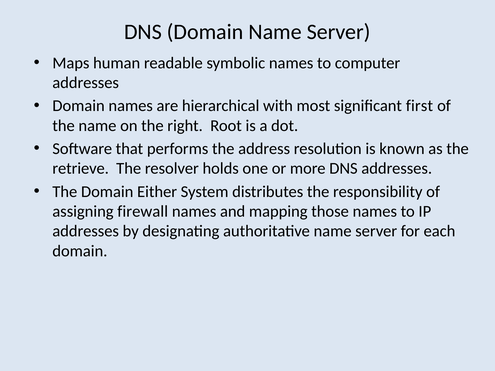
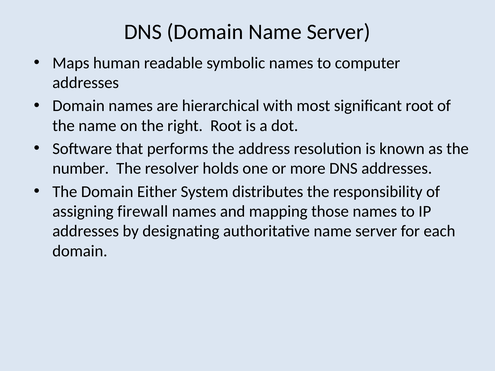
significant first: first -> root (420, 106)
retrieve: retrieve -> number (81, 169)
